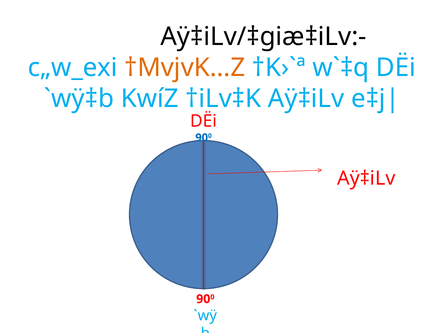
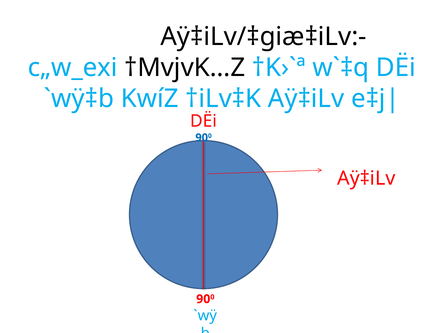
†MvjvK…Z colour: orange -> black (185, 68)
